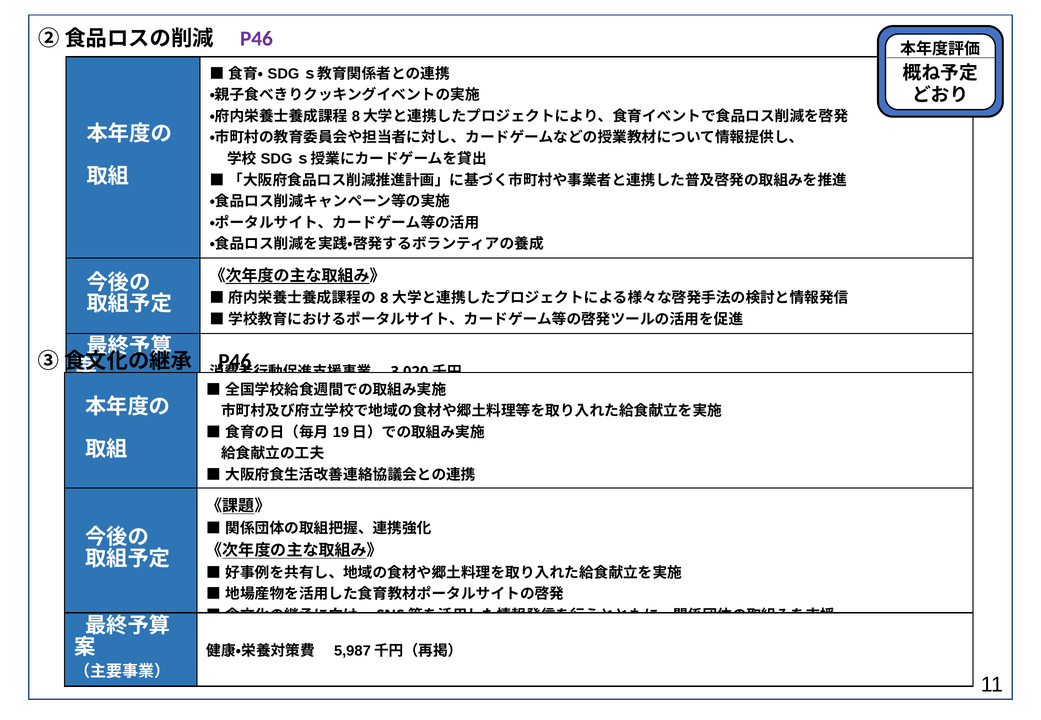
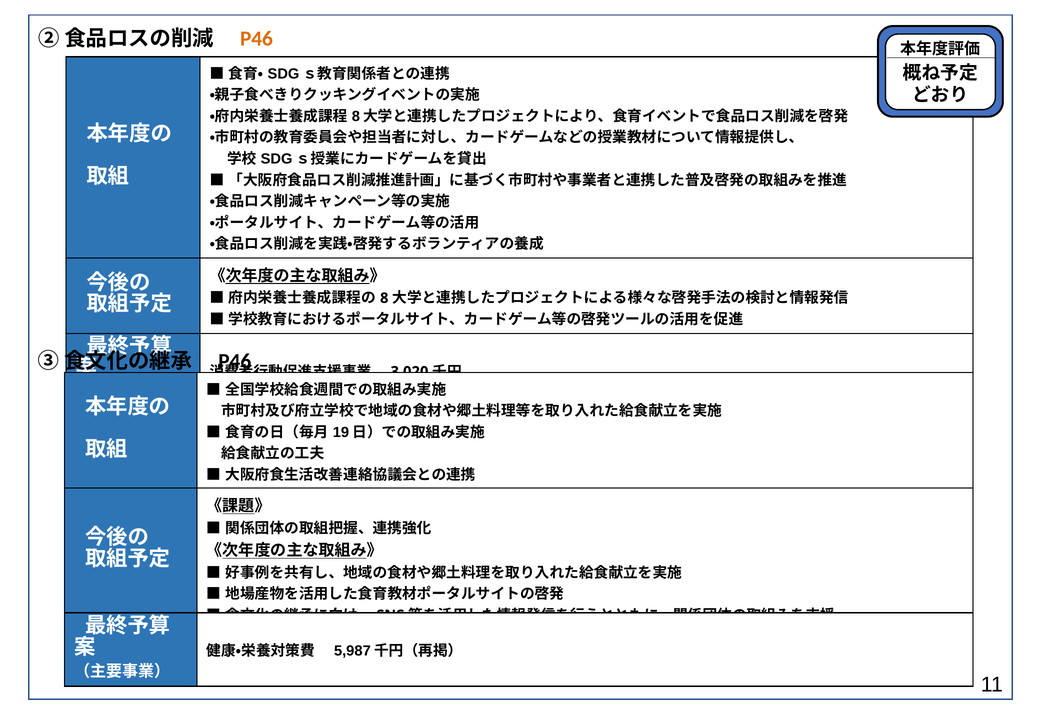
P46 colour: purple -> orange (256, 39)
